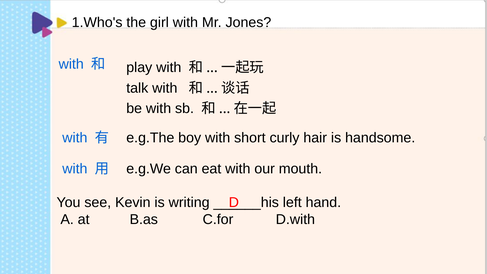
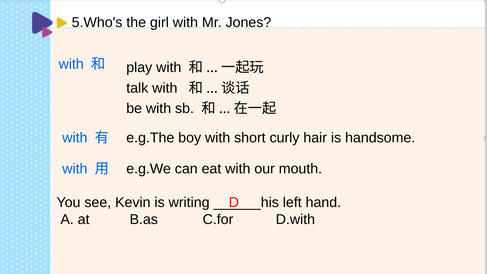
1.Who's: 1.Who's -> 5.Who's (97, 22)
